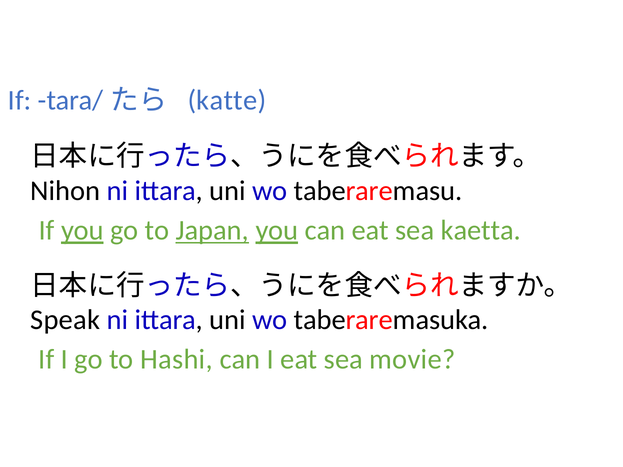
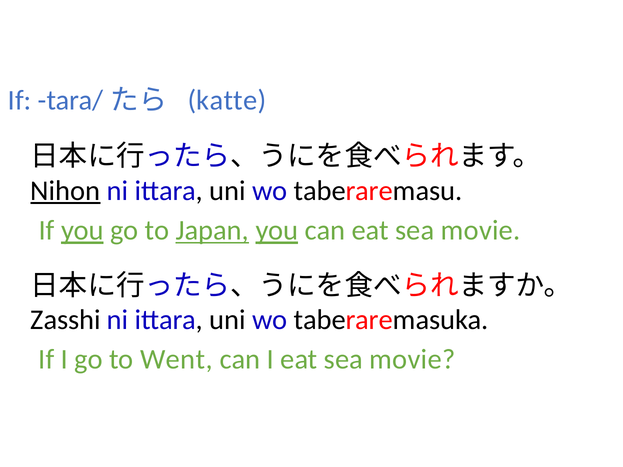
Nihon underline: none -> present (65, 191)
can eat sea kaetta: kaetta -> movie (481, 231)
Speak: Speak -> Zasshi (65, 320)
Hashi: Hashi -> Went (176, 360)
